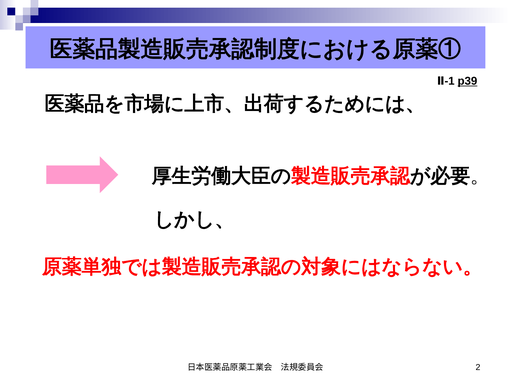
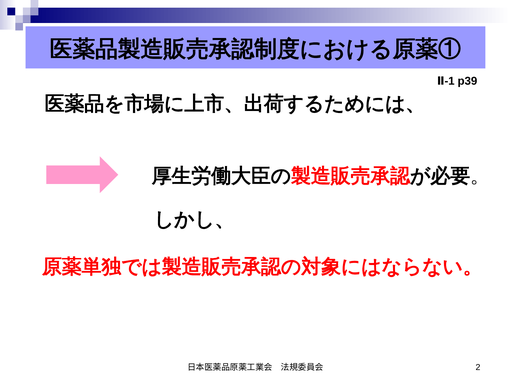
p39 underline: present -> none (467, 81)
